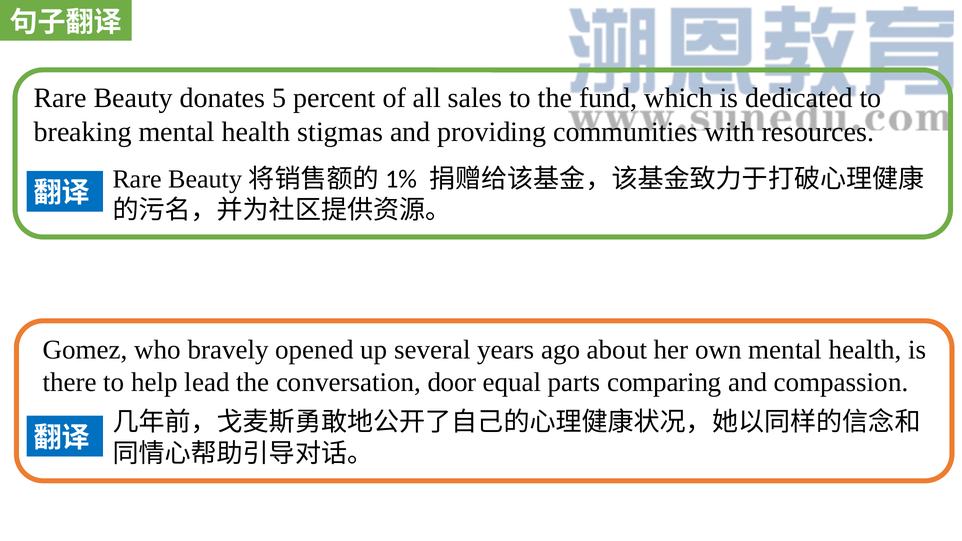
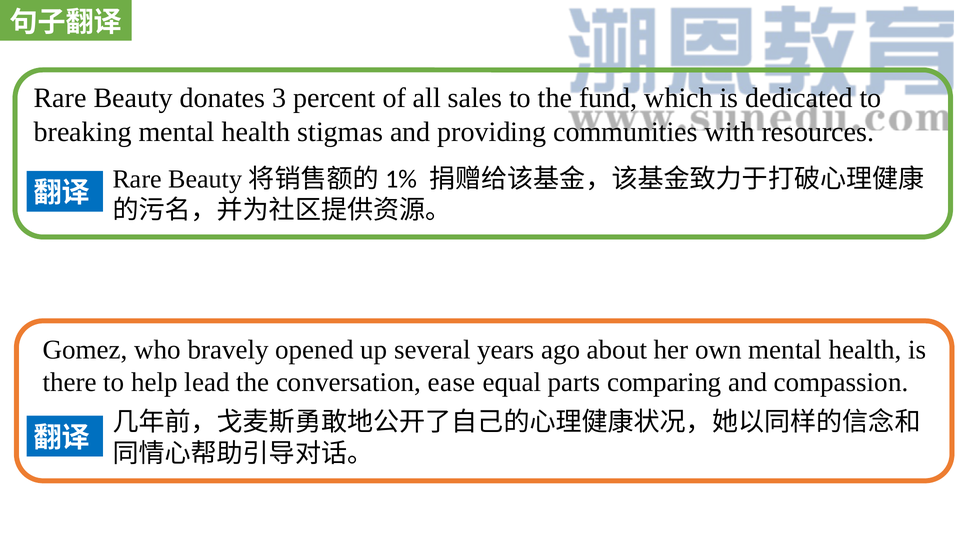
5: 5 -> 3 (279, 98)
door: door -> ease (452, 382)
